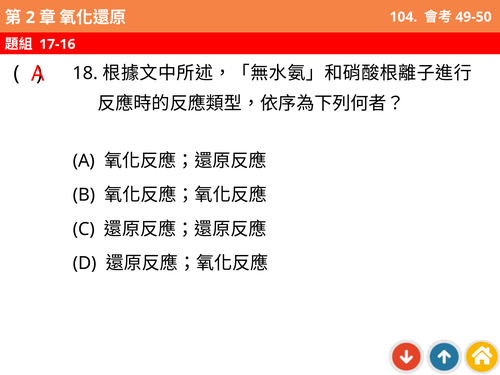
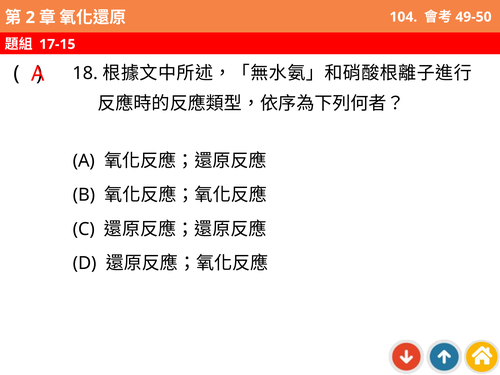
17-16: 17-16 -> 17-15 (57, 44)
